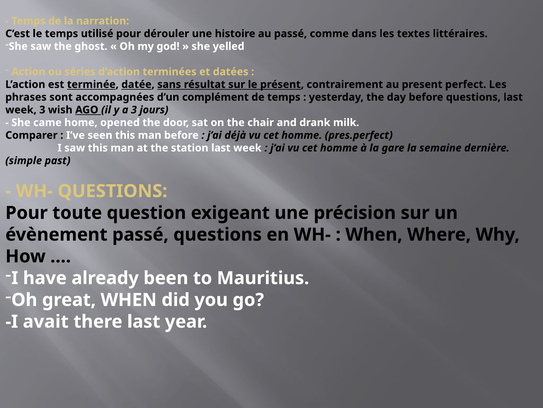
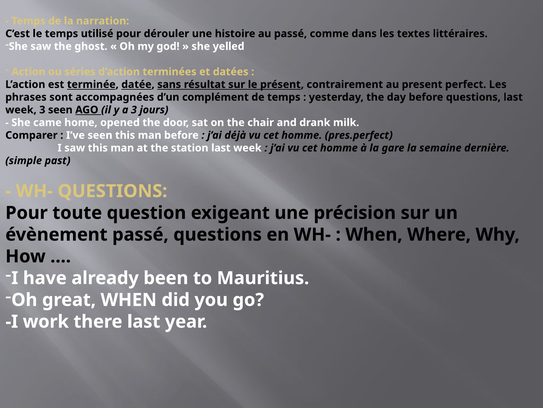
3 wish: wish -> seen (60, 110)
avait: avait -> work (46, 321)
